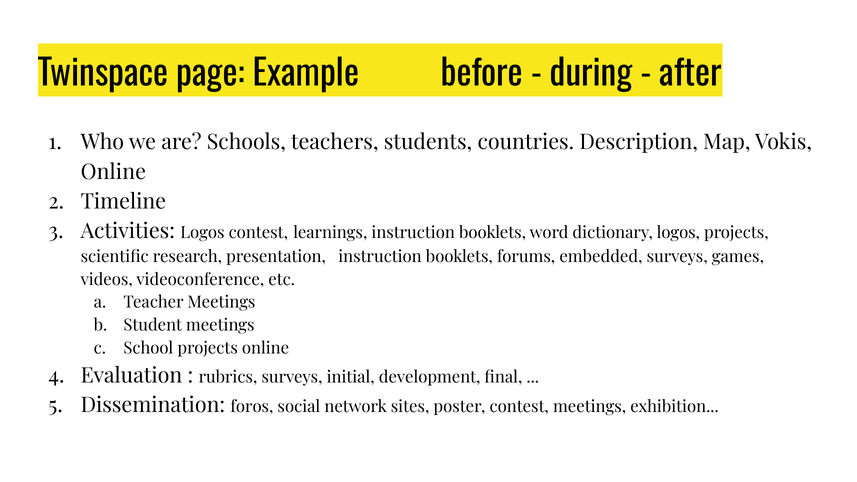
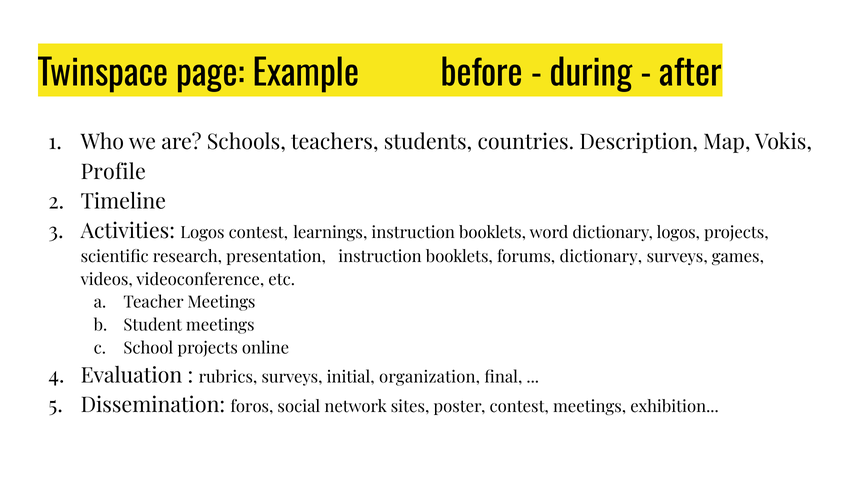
Online: Online -> Profile (113, 172)
forums embedded: embedded -> dictionary (601, 257)
development: development -> organization (430, 377)
